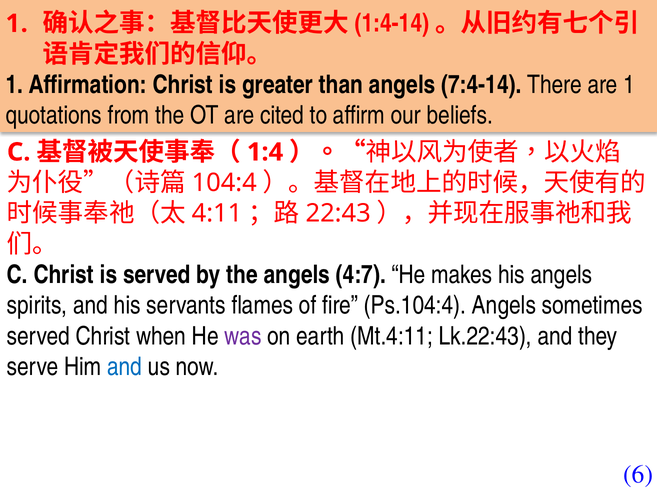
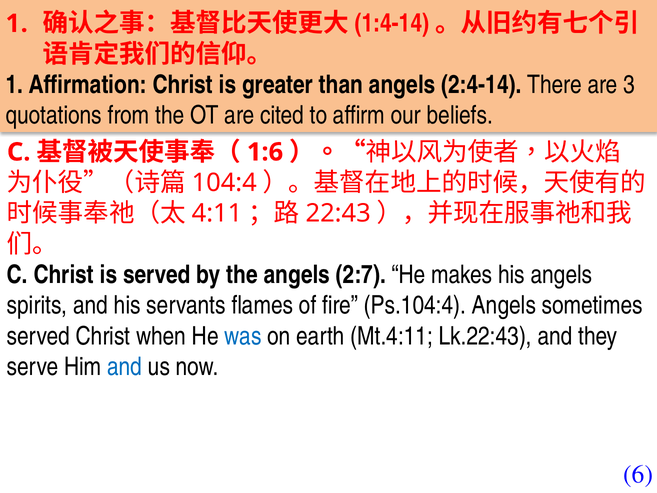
7:4-14: 7:4-14 -> 2:4-14 (481, 85)
are 1: 1 -> 3 (629, 85)
1:4: 1:4 -> 1:6 (265, 152)
4:7: 4:7 -> 2:7 (361, 275)
was colour: purple -> blue (243, 336)
